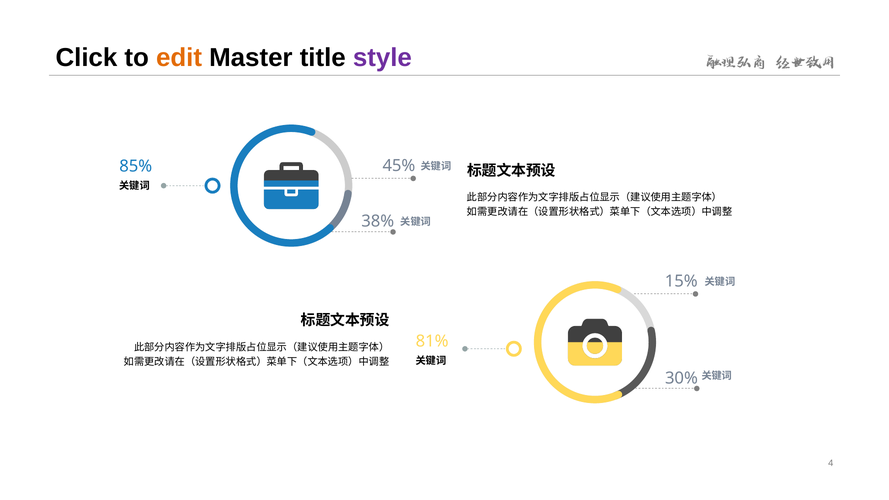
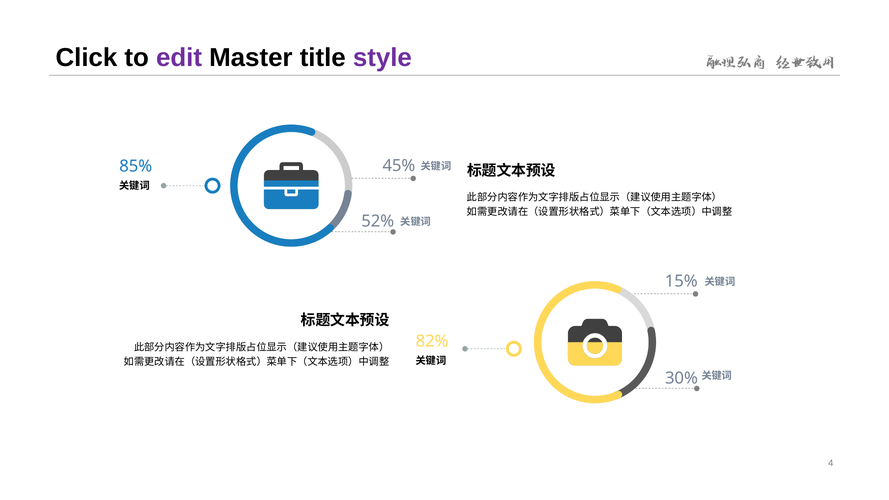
edit colour: orange -> purple (179, 57)
38%: 38% -> 52% (378, 221)
81%: 81% -> 82% (432, 341)
